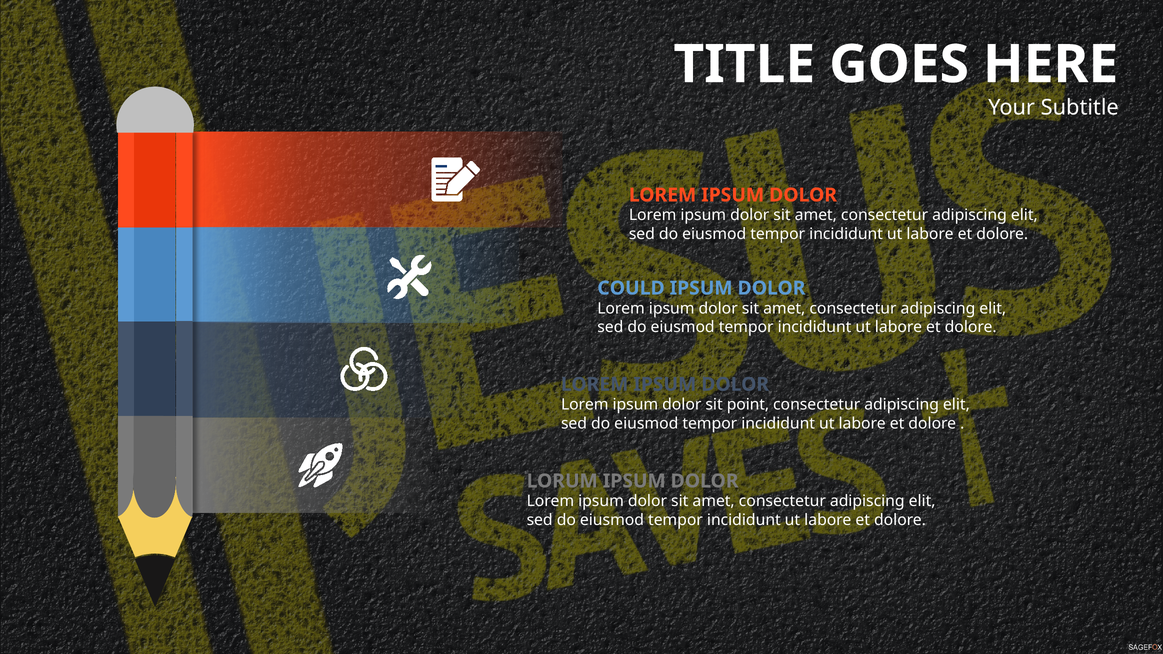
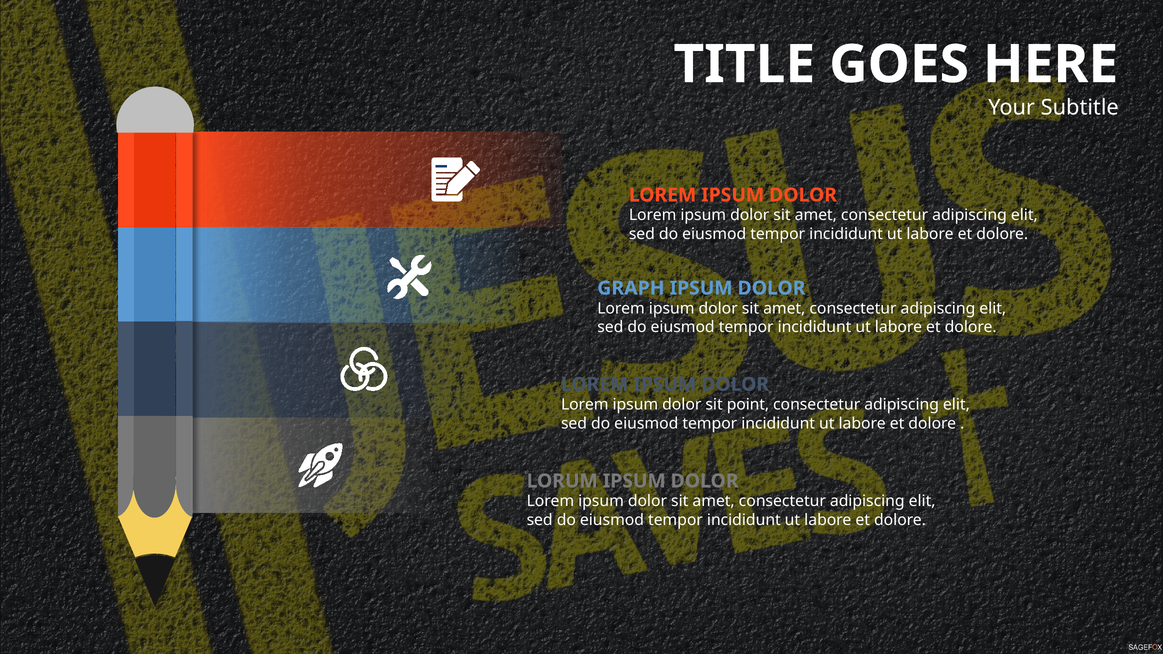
COULD: COULD -> GRAPH (631, 288)
